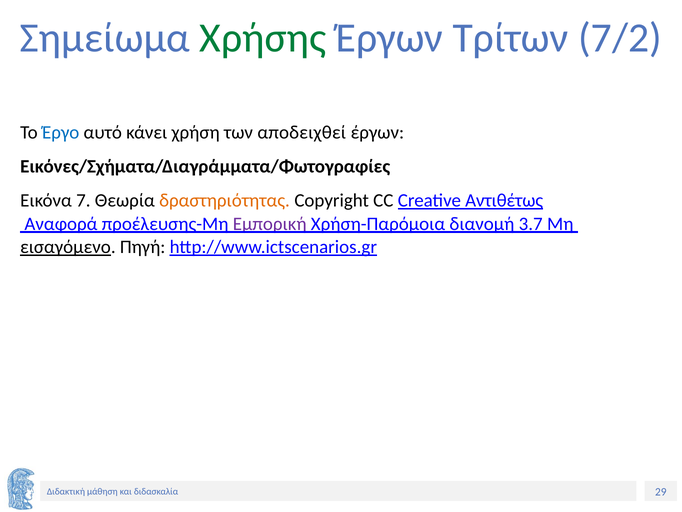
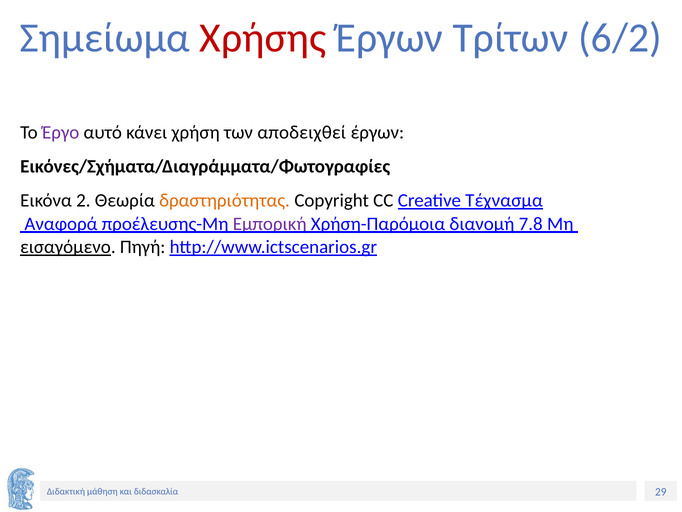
Χρήσης colour: green -> red (263, 38)
7/2: 7/2 -> 6/2 (620, 38)
Έργο colour: blue -> purple (61, 132)
7: 7 -> 2 (83, 200)
Αντιθέτως: Αντιθέτως -> Τέχνασμα (504, 200)
3.7: 3.7 -> 7.8 (531, 224)
